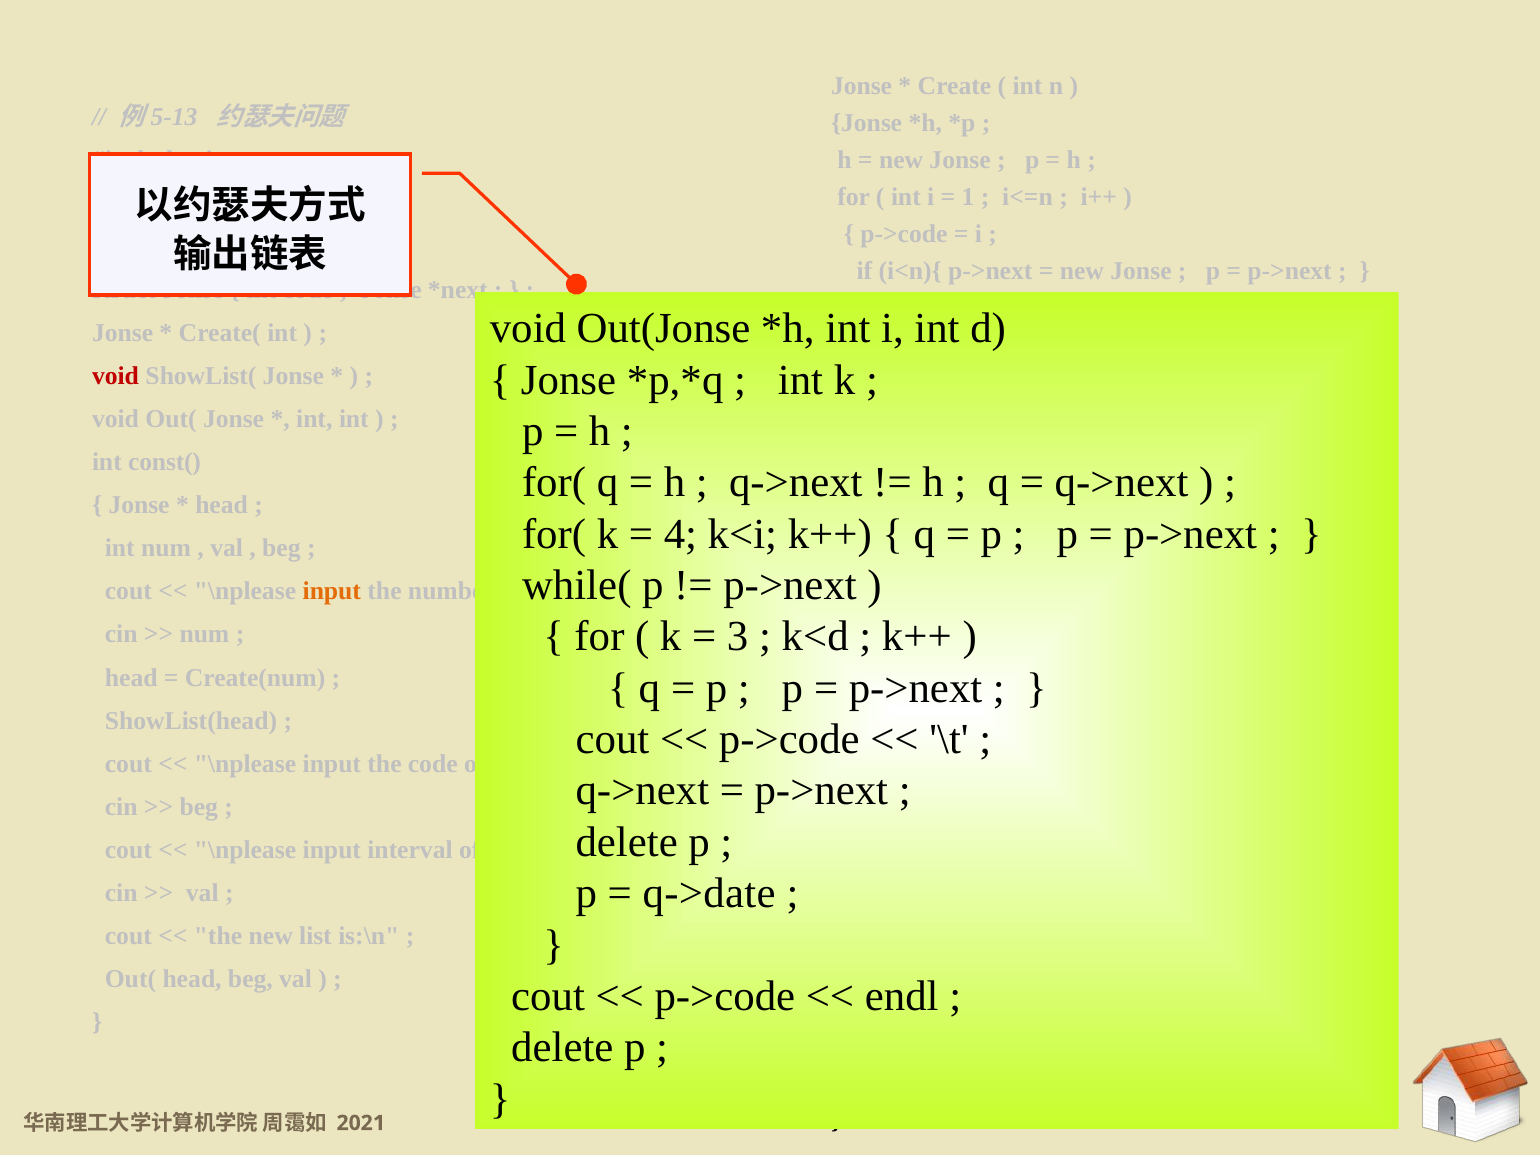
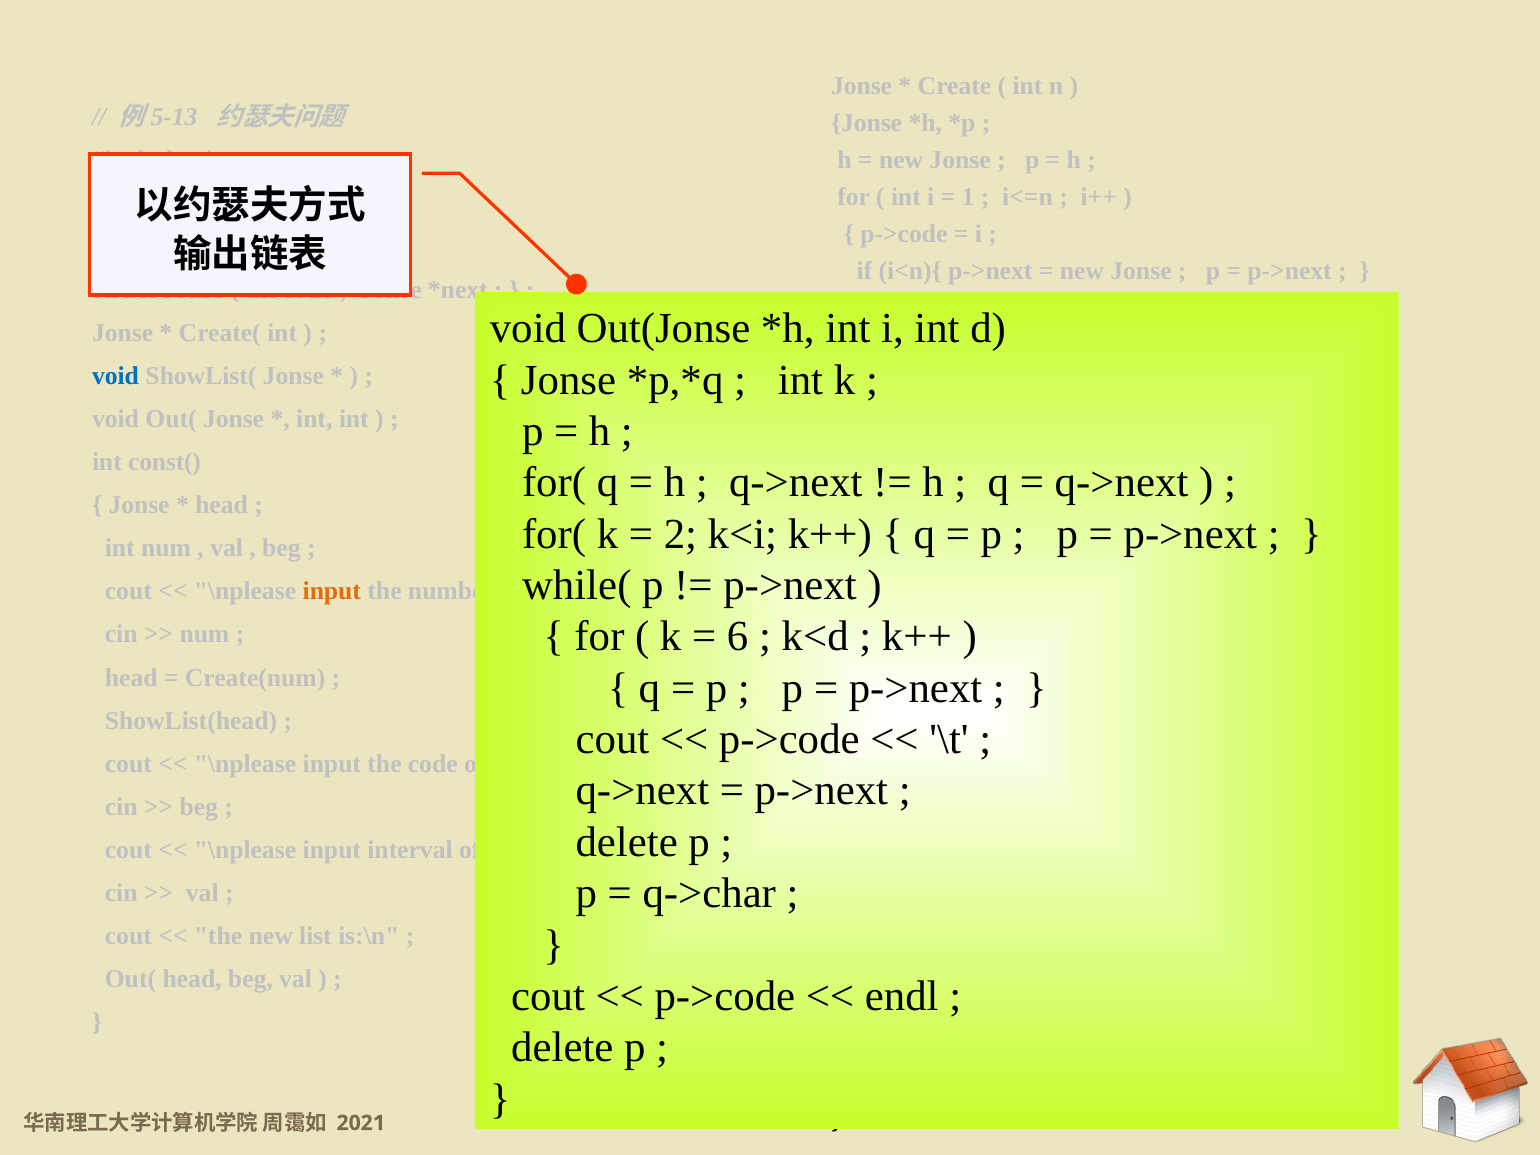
void colour: red -> blue (116, 376)
4: 4 -> 2 (680, 534)
3: 3 -> 6 (738, 637)
q->date: q->date -> q->char (709, 894)
